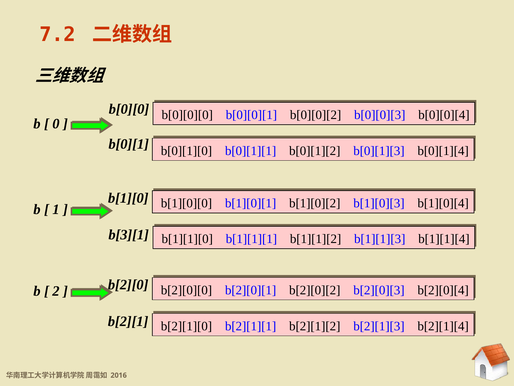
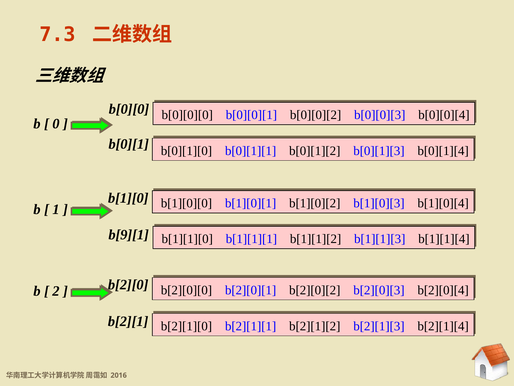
7.2: 7.2 -> 7.3 (57, 35)
b[3][1: b[3][1 -> b[9][1 (129, 235)
